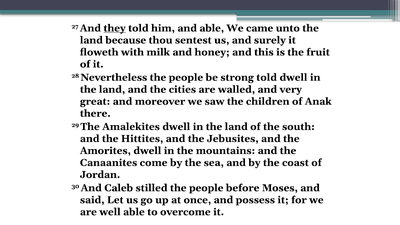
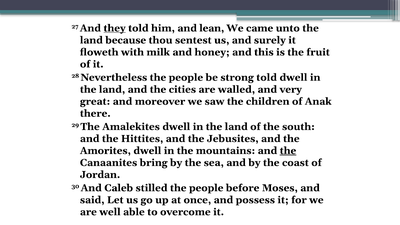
and able: able -> lean (212, 28)
the underline: none -> present (288, 151)
come: come -> bring (154, 163)
